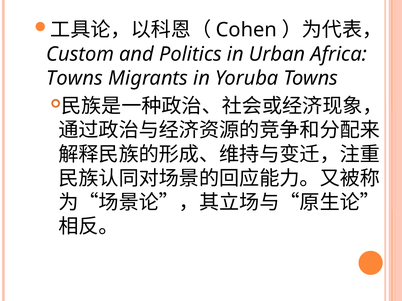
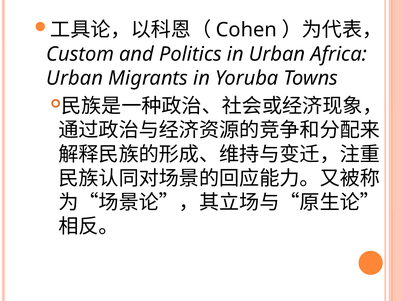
Towns: Towns -> Urban (75, 78)
